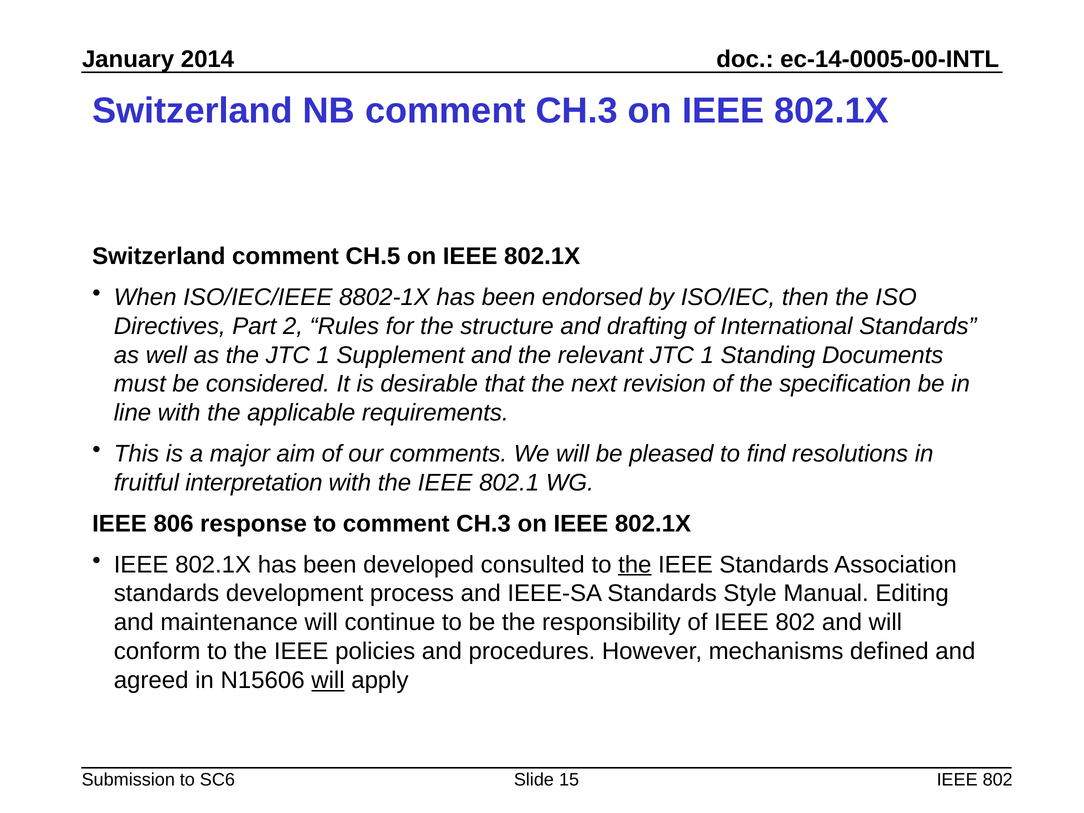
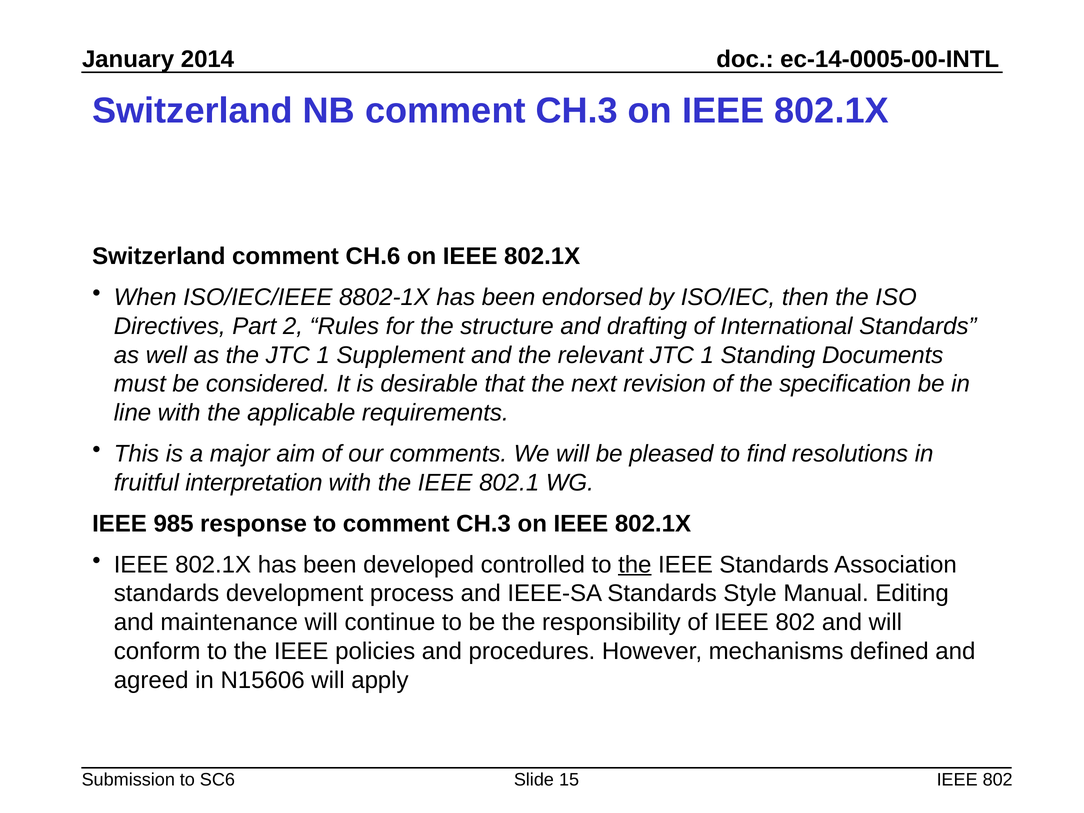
CH.5: CH.5 -> CH.6 (373, 256)
806: 806 -> 985 (174, 524)
consulted: consulted -> controlled (533, 565)
will underline: present -> none (328, 680)
